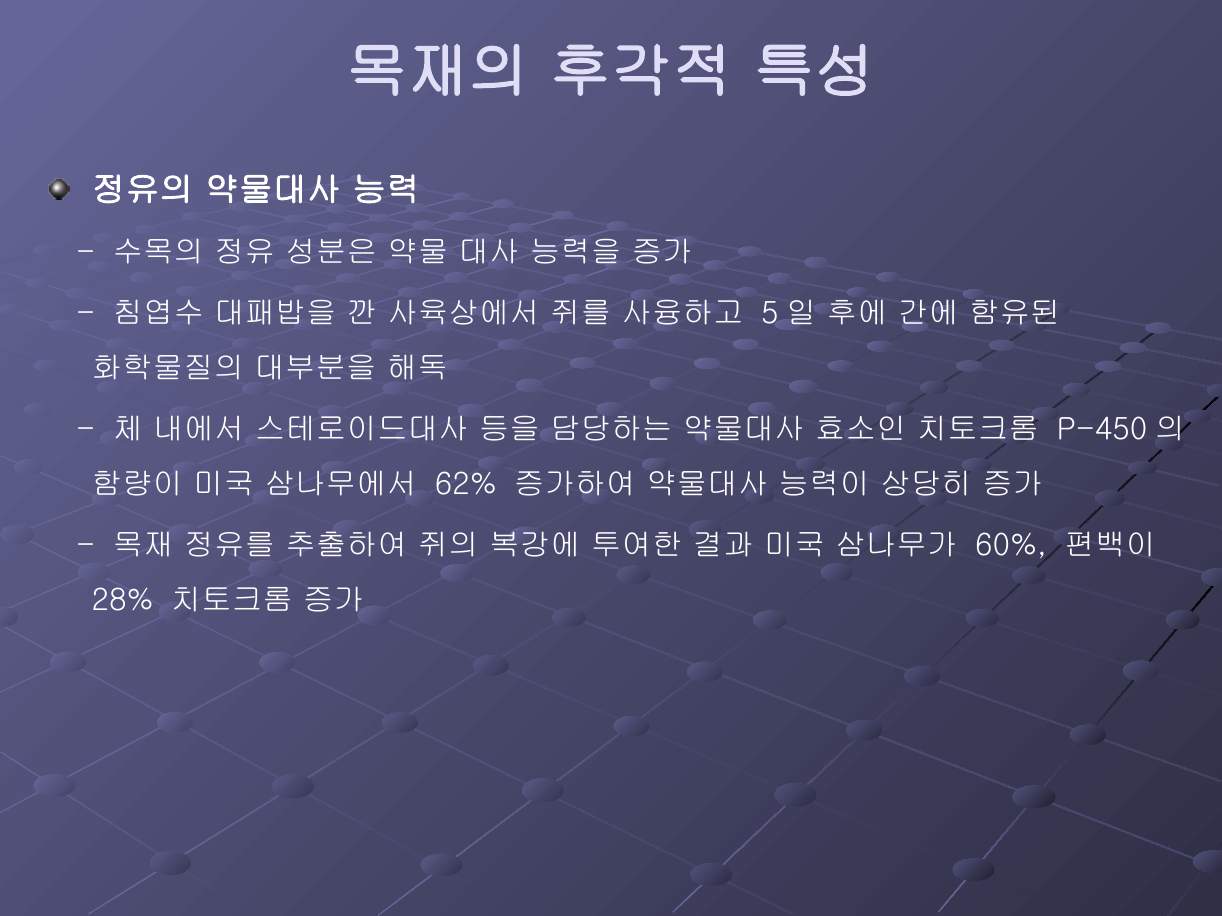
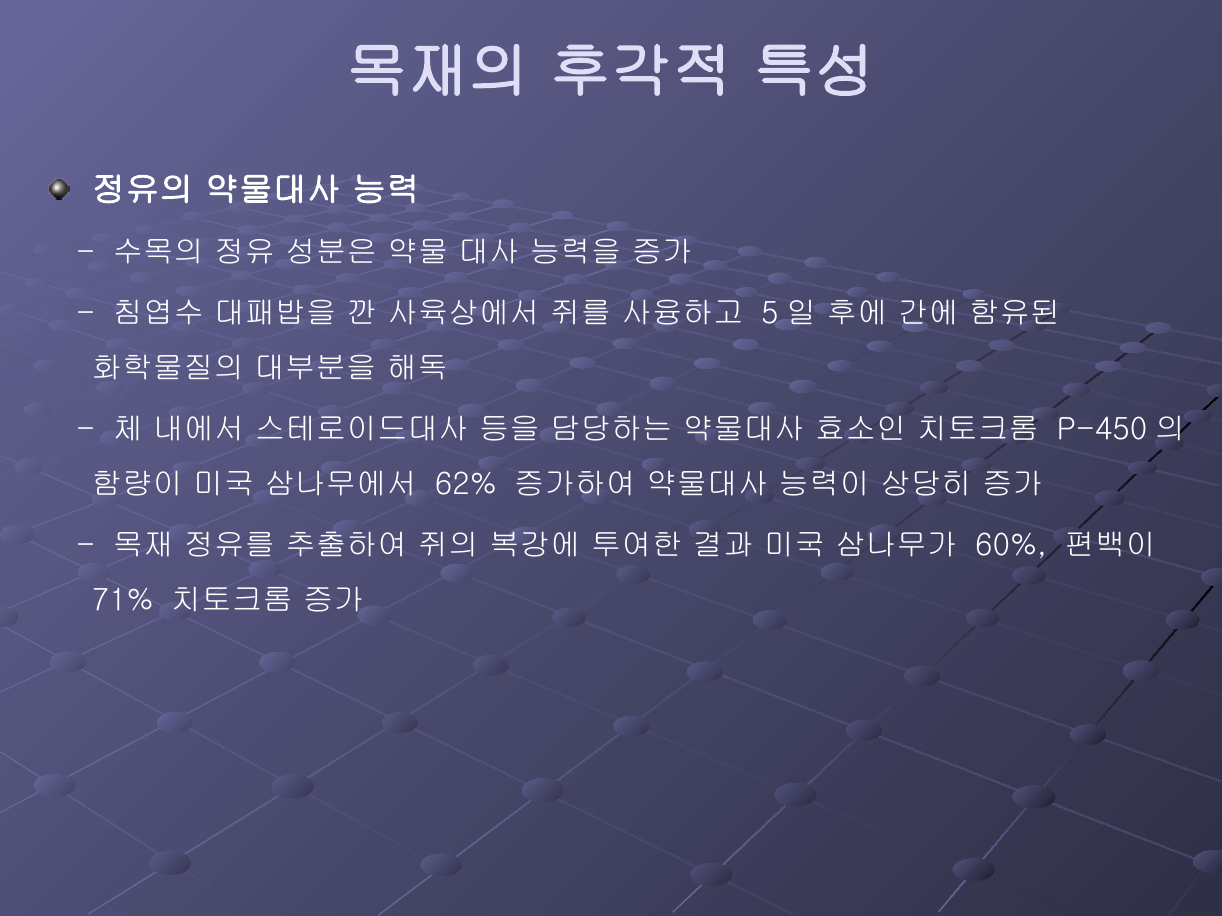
28%: 28% -> 71% (122, 601)
